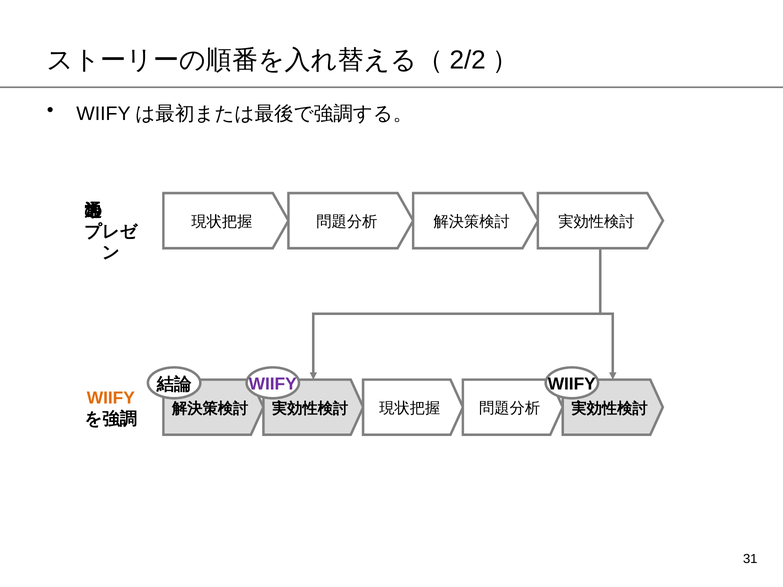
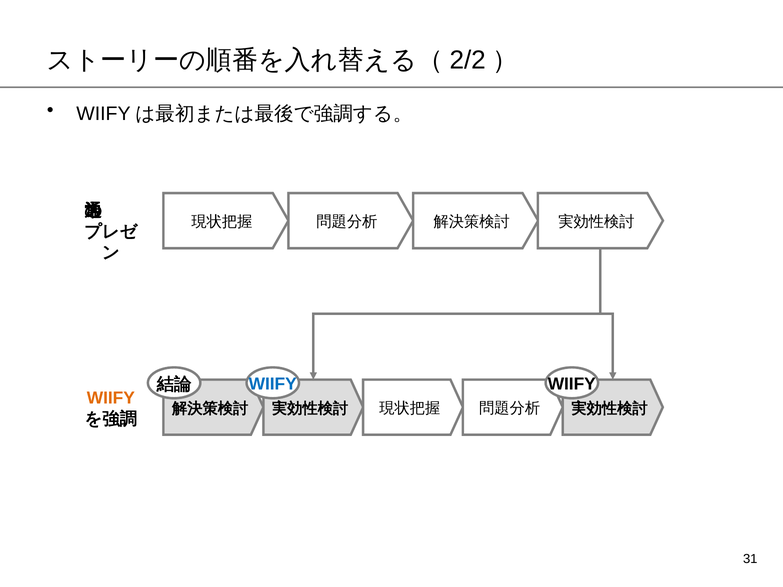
WIIFY colour: purple -> blue (273, 384)
